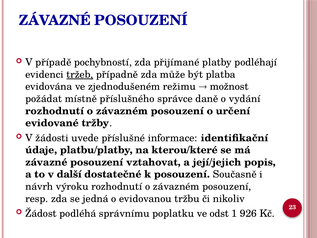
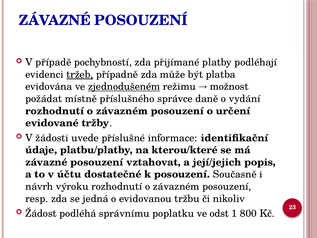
zjednodušeném underline: none -> present (124, 87)
další: další -> účtu (69, 174)
926: 926 -> 800 (248, 213)
